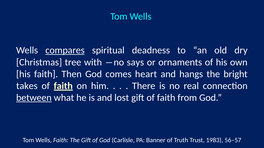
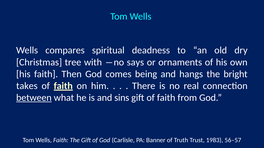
compares underline: present -> none (65, 51)
heart: heart -> being (146, 74)
lost: lost -> sins (122, 98)
